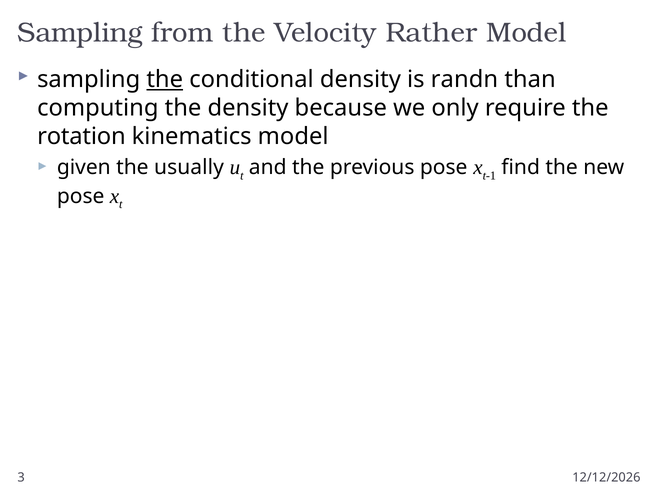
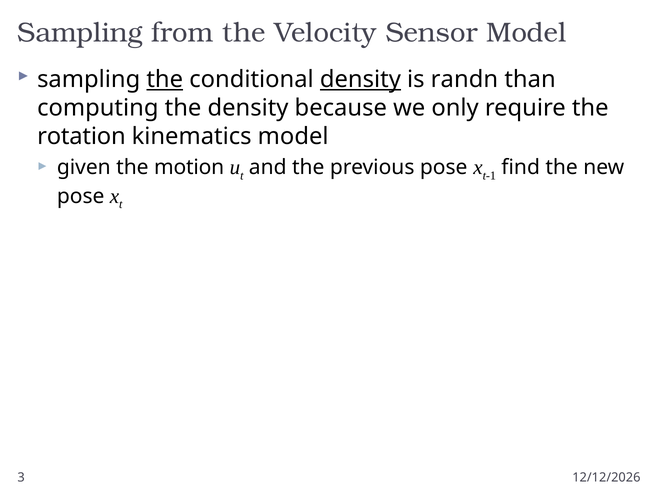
Rather: Rather -> Sensor (432, 33)
density underline: none -> present (360, 79)
usually: usually -> motion (189, 168)
